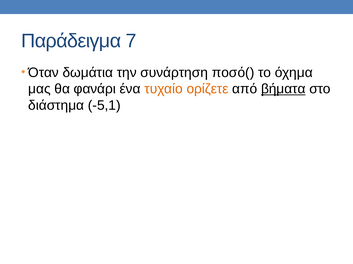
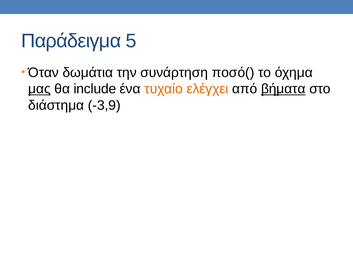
7: 7 -> 5 (131, 41)
μας underline: none -> present (39, 89)
φανάρι: φανάρι -> include (95, 89)
ορίζετε: ορίζετε -> ελέγχει (208, 89)
-5,1: -5,1 -> -3,9 (104, 106)
